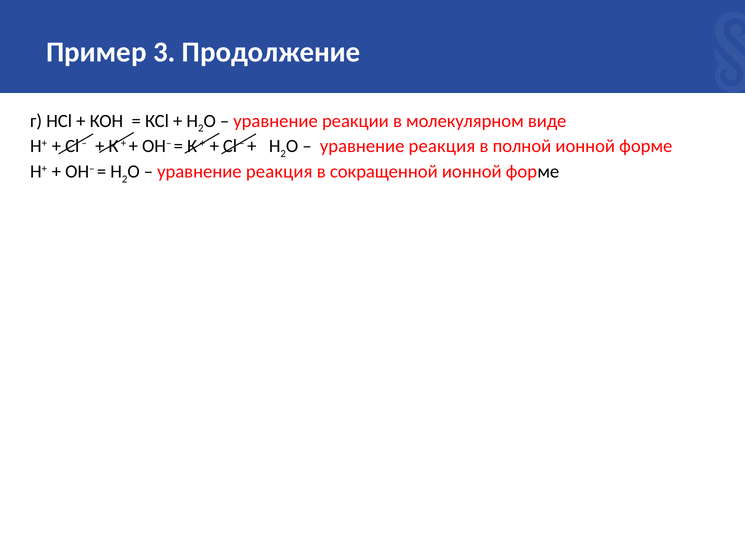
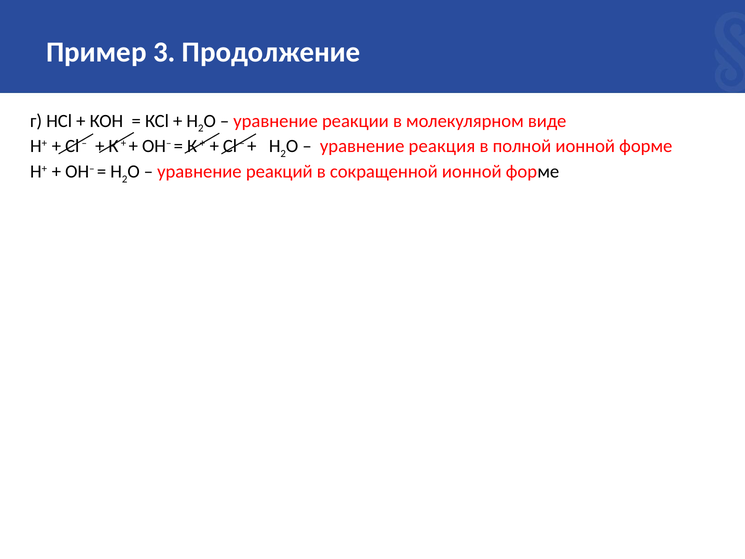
реакция: реакция -> реакций (279, 172)
